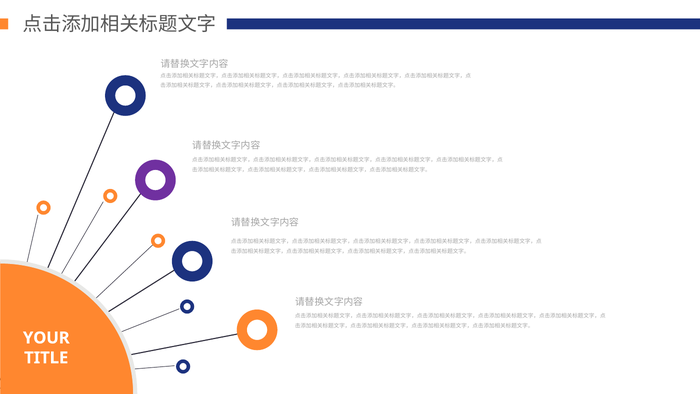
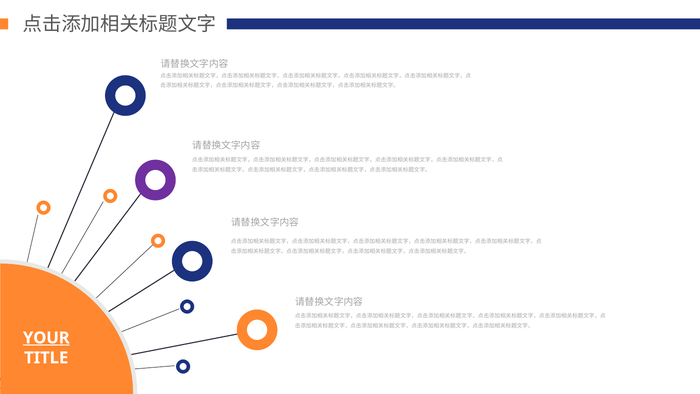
YOUR underline: none -> present (46, 338)
